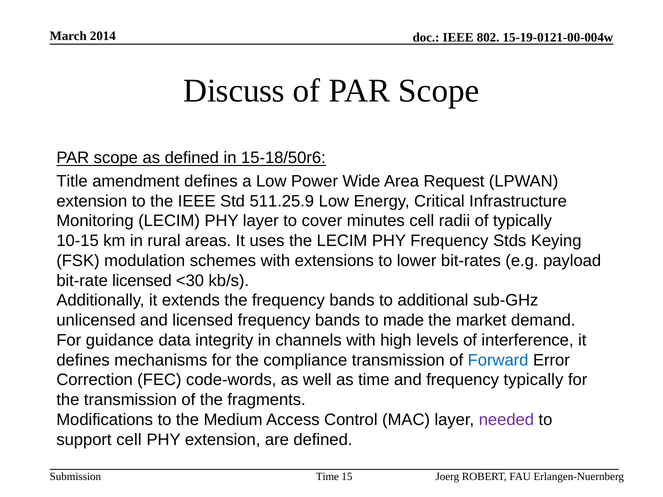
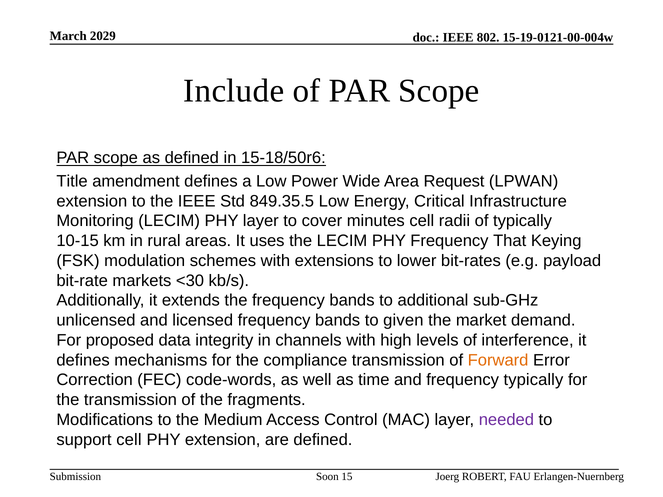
2014: 2014 -> 2029 (103, 36)
Discuss: Discuss -> Include (234, 91)
511.25.9: 511.25.9 -> 849.35.5 (282, 201)
Stds: Stds -> That (510, 241)
bit-rate licensed: licensed -> markets (142, 281)
made: made -> given (403, 321)
guidance: guidance -> proposed (120, 340)
Forward colour: blue -> orange (498, 360)
Time: Time -> Soon (327, 477)
